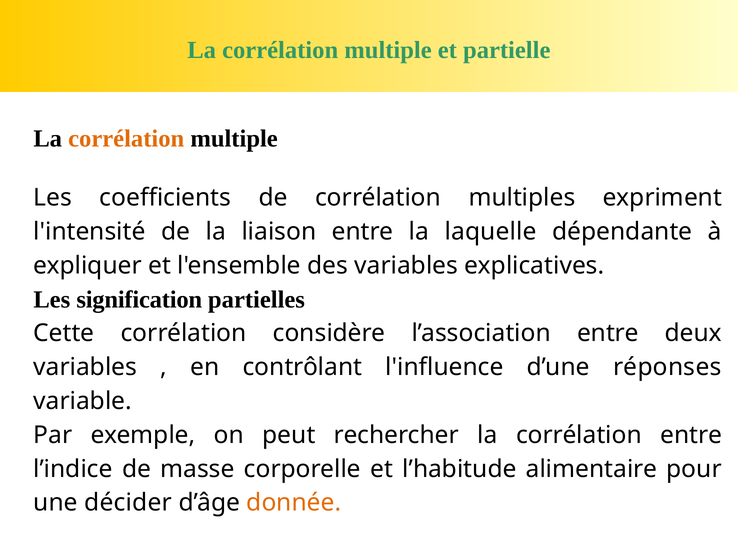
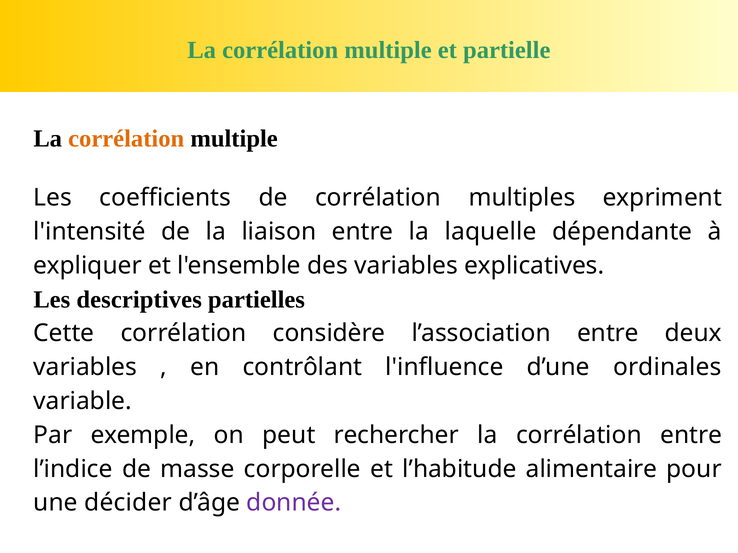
signification: signification -> descriptives (139, 300)
réponses: réponses -> ordinales (667, 368)
donnée colour: orange -> purple (294, 503)
